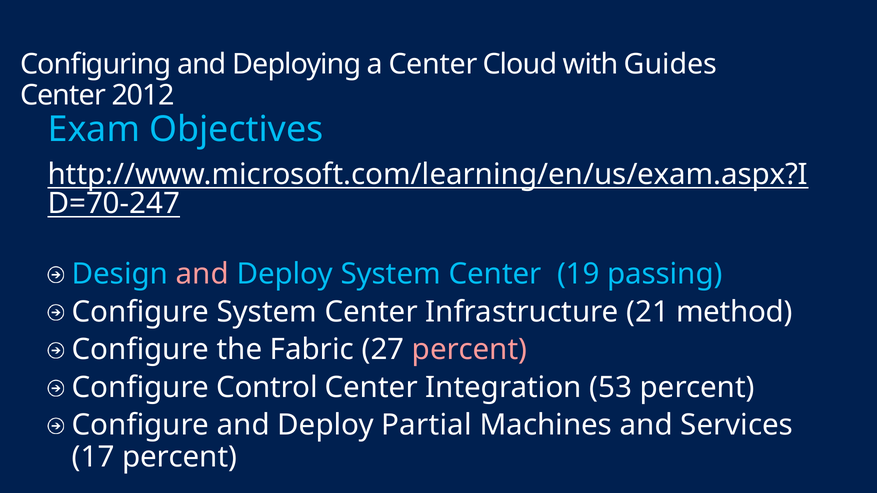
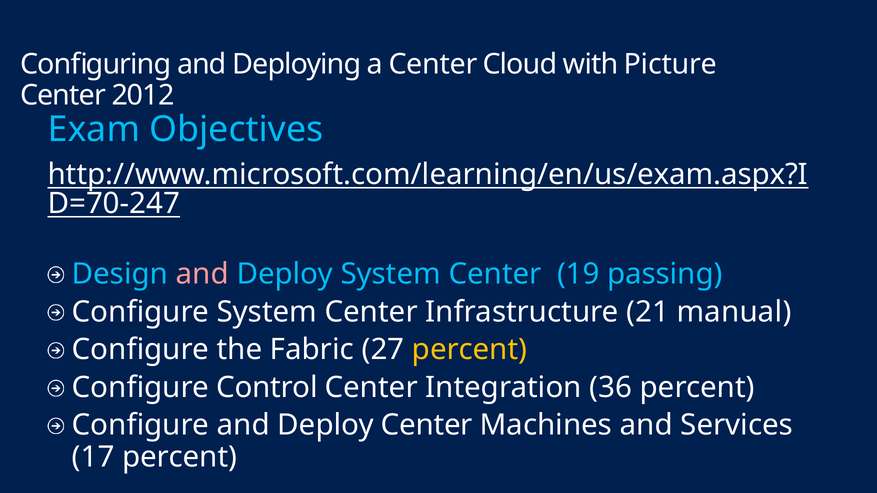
Guides: Guides -> Picture (670, 64)
method: method -> manual (734, 312)
percent colour: pink -> yellow (470, 350)
53: 53 -> 36 (611, 388)
Deploy Partial: Partial -> Center (427, 425)
